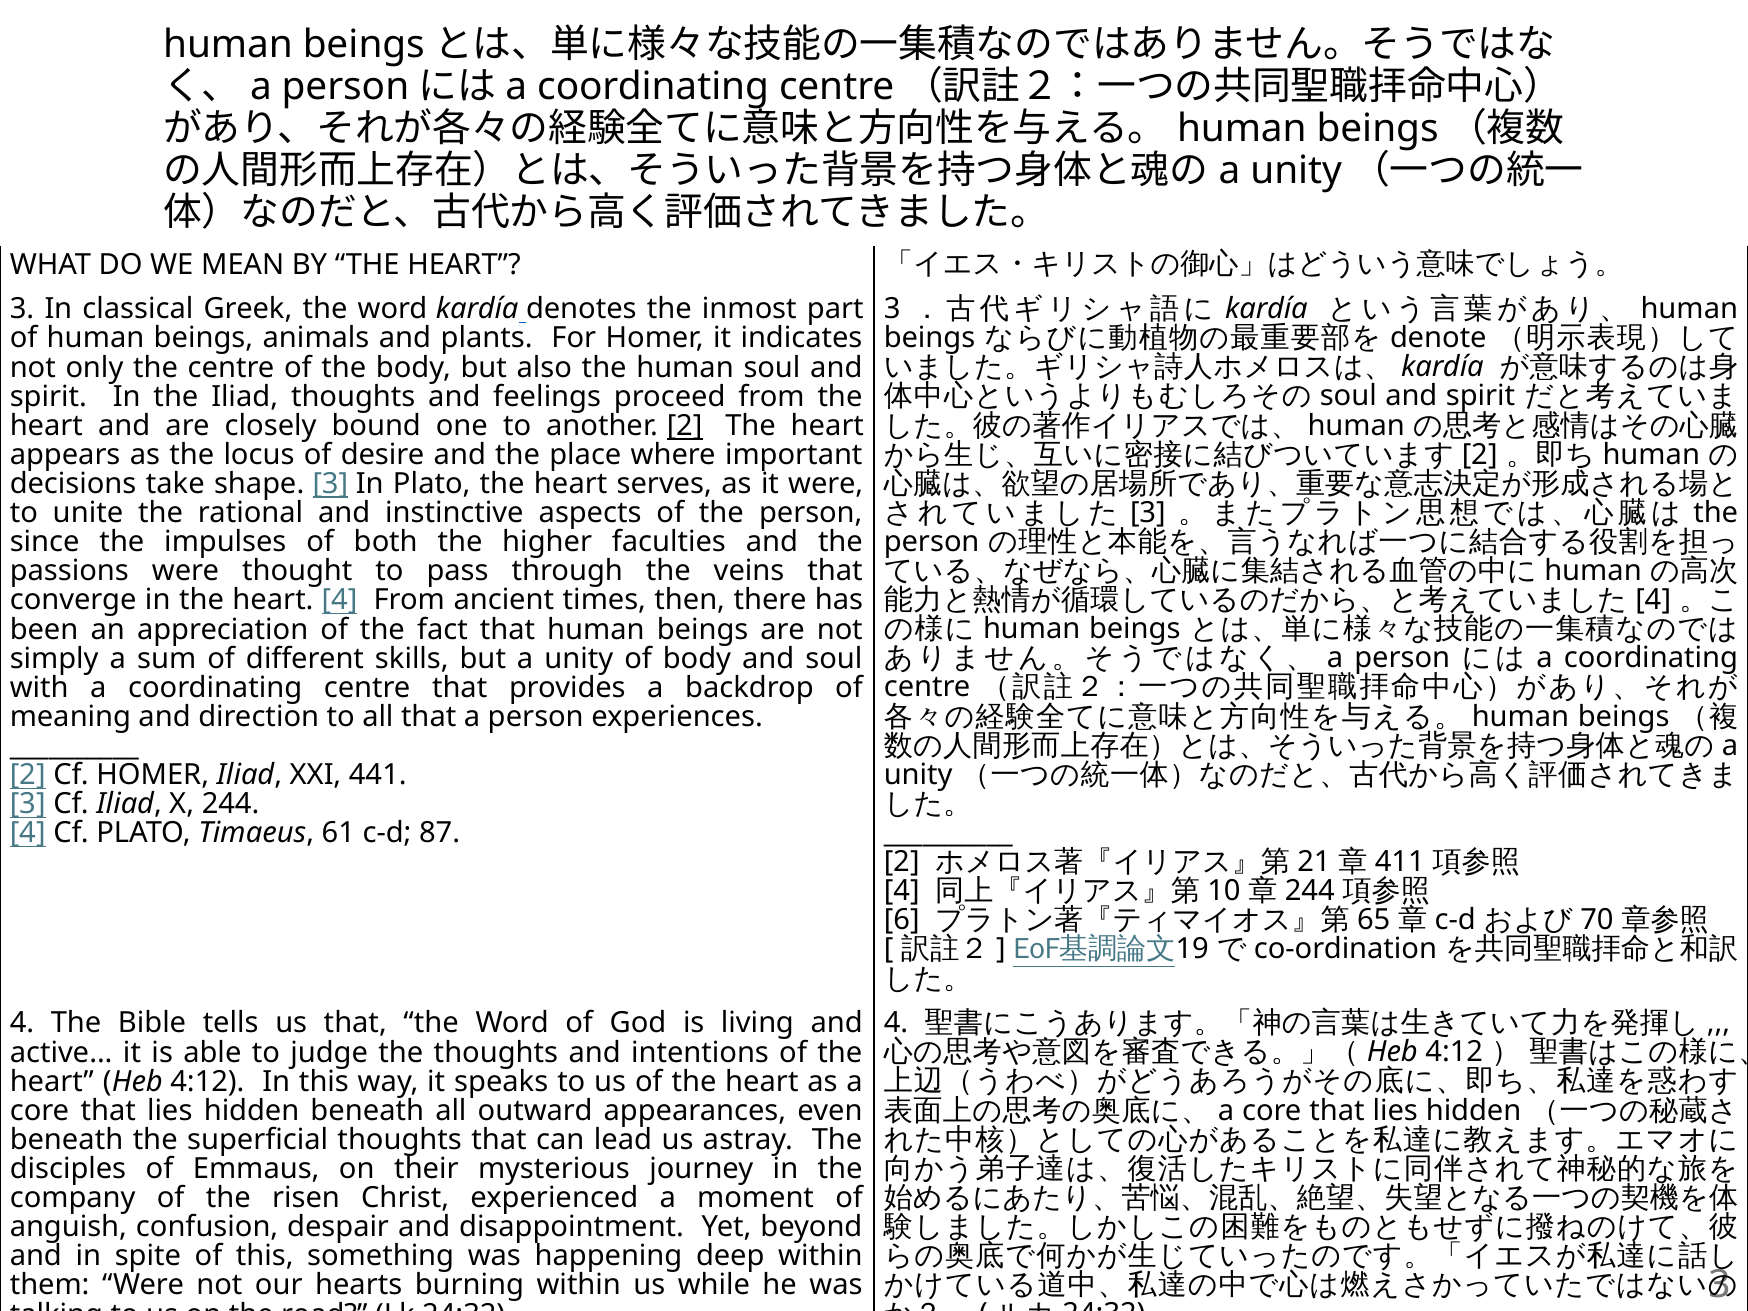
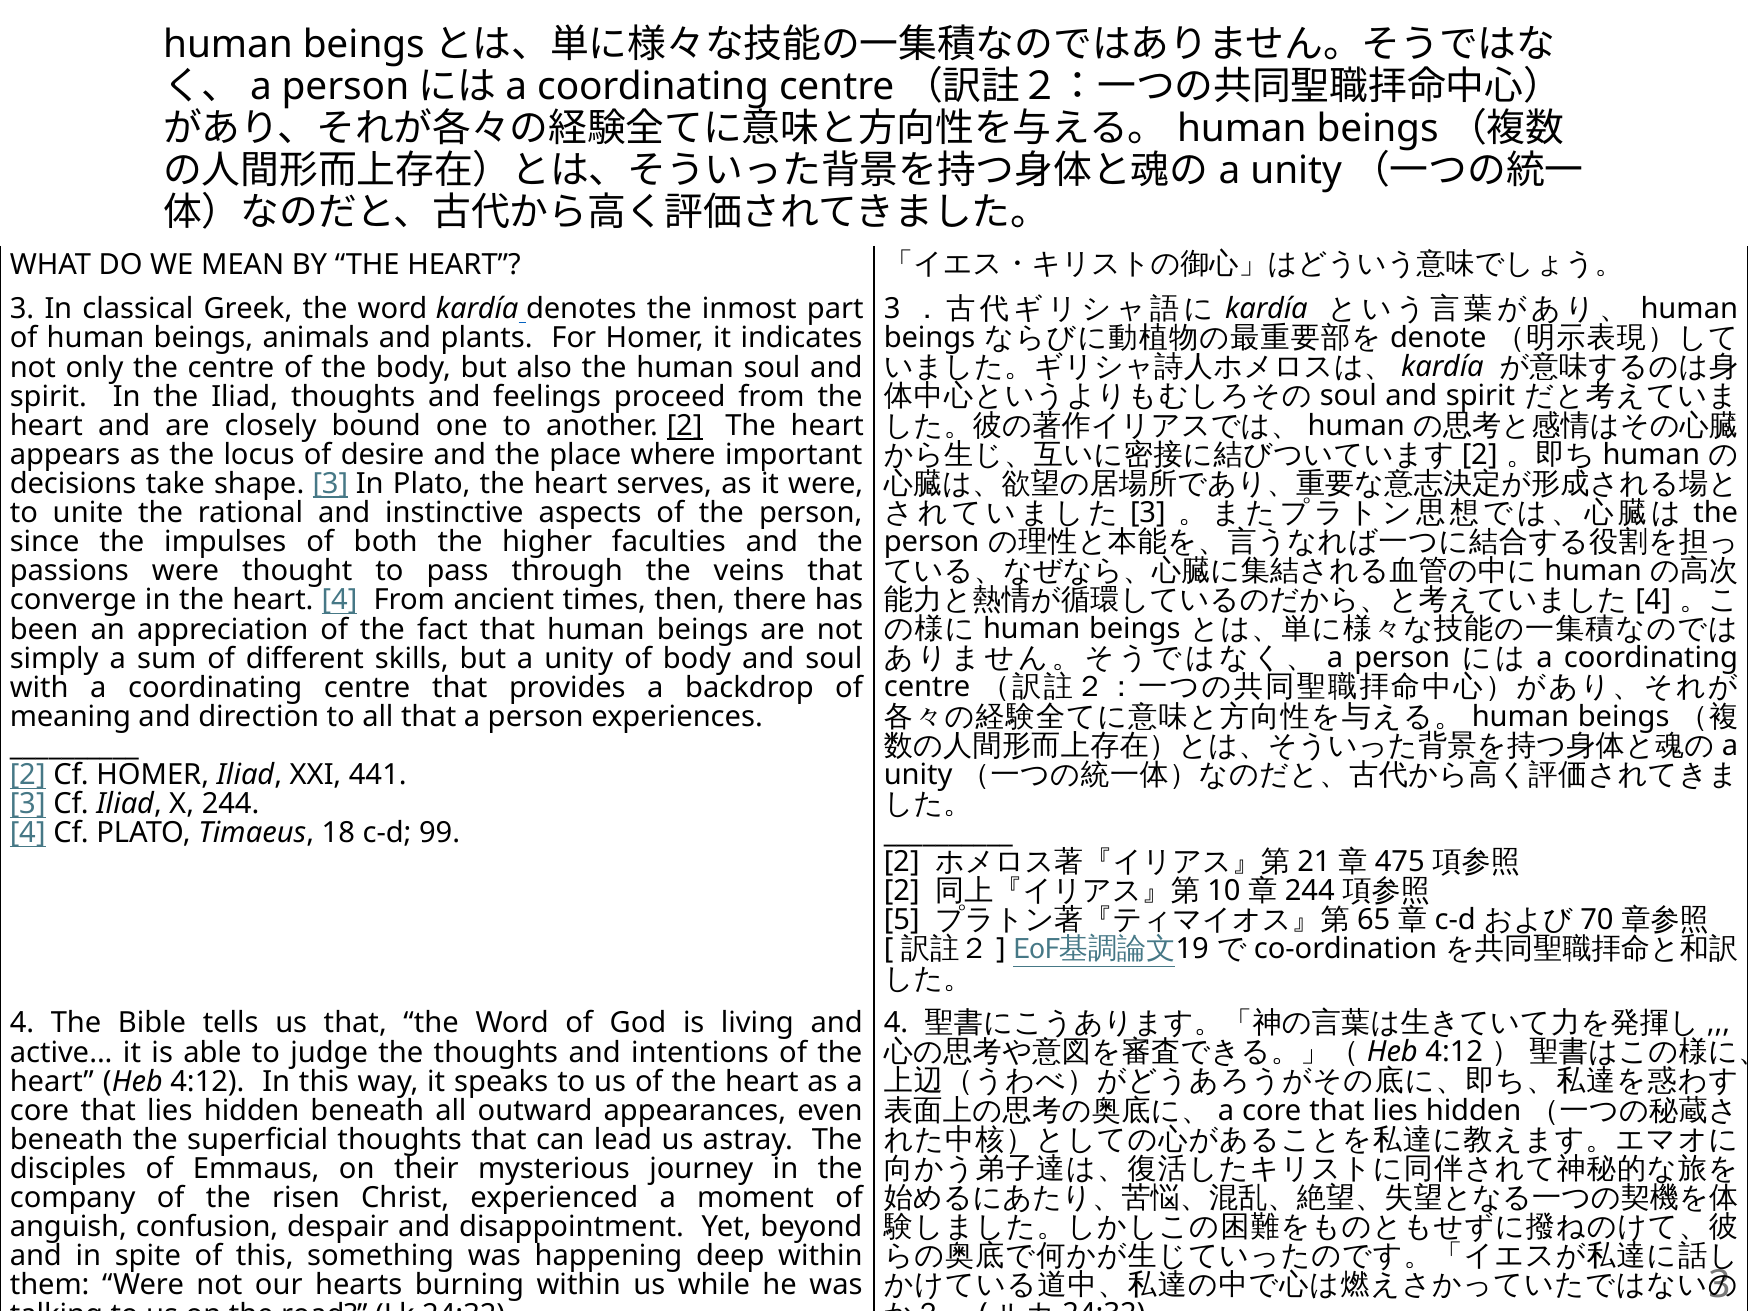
61: 61 -> 18 (338, 833)
87: 87 -> 99 (440, 833)
411: 411 -> 475 (1400, 862)
4: 4 -> 2 (902, 891)
6: 6 -> 5 (902, 920)
